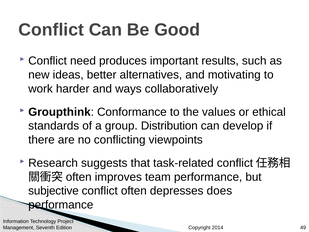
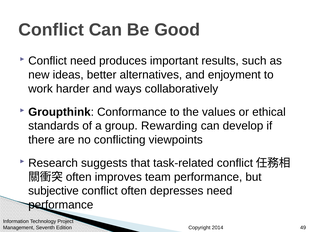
motivating: motivating -> enjoyment (234, 75)
Distribution: Distribution -> Rewarding (169, 126)
depresses does: does -> need (219, 191)
